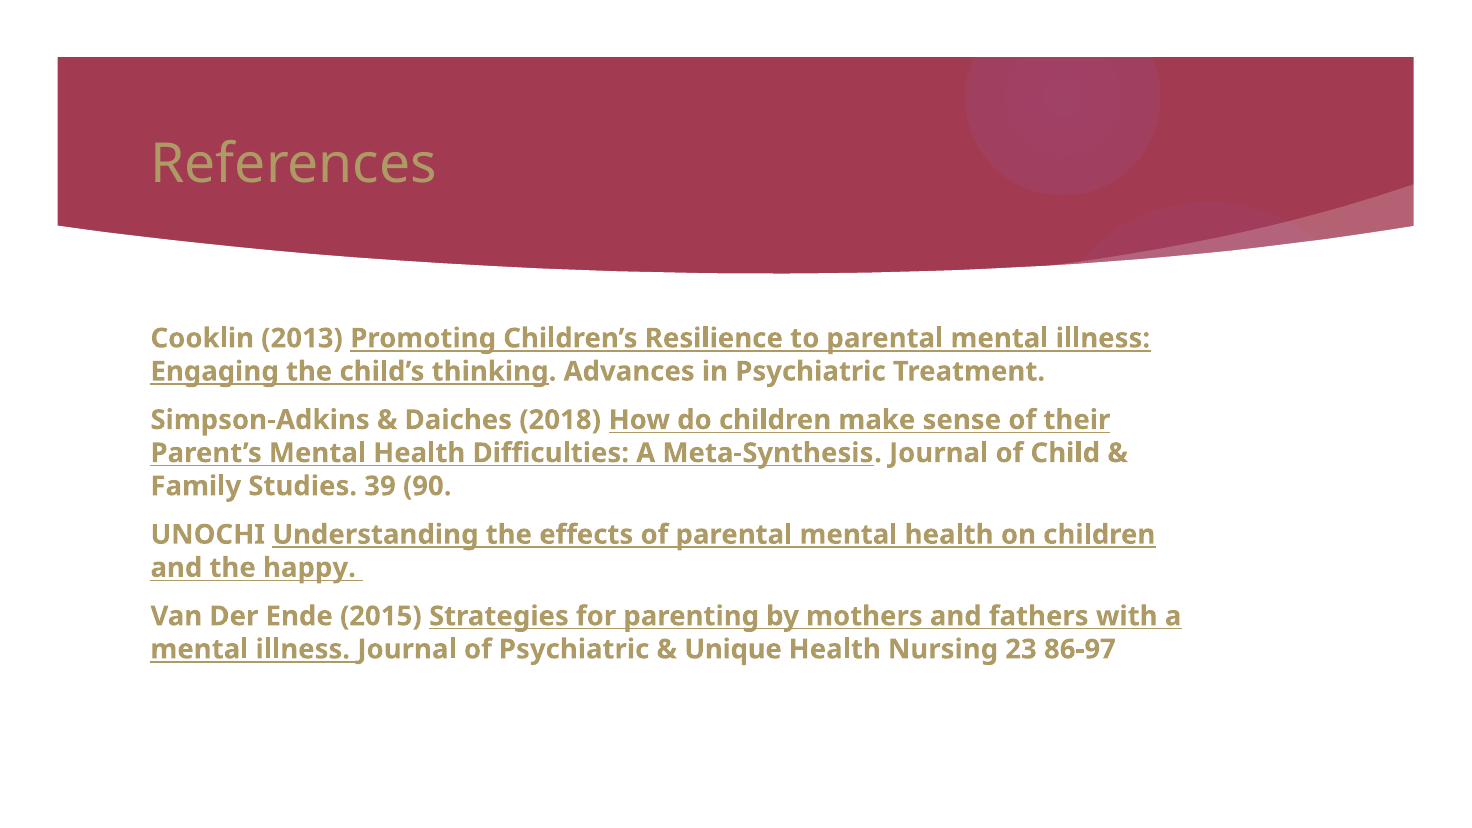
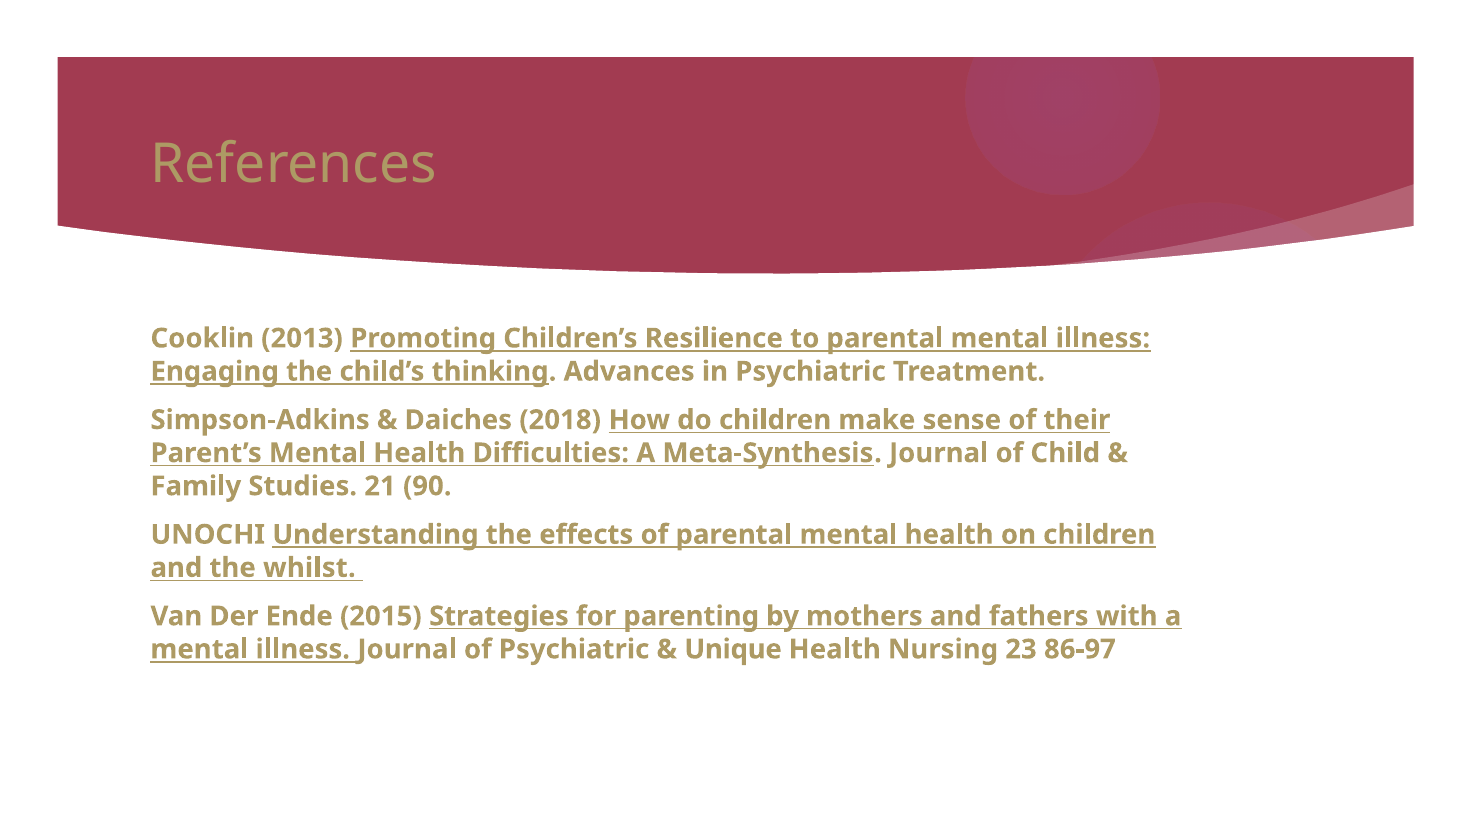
39: 39 -> 21 (380, 486)
happy: happy -> whilst (309, 568)
